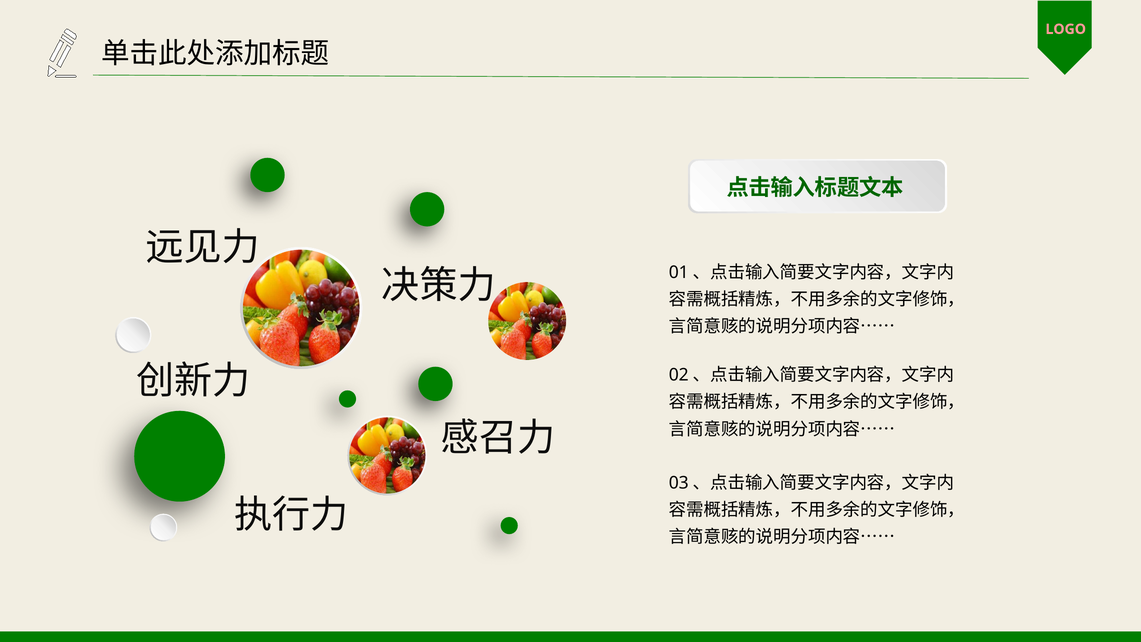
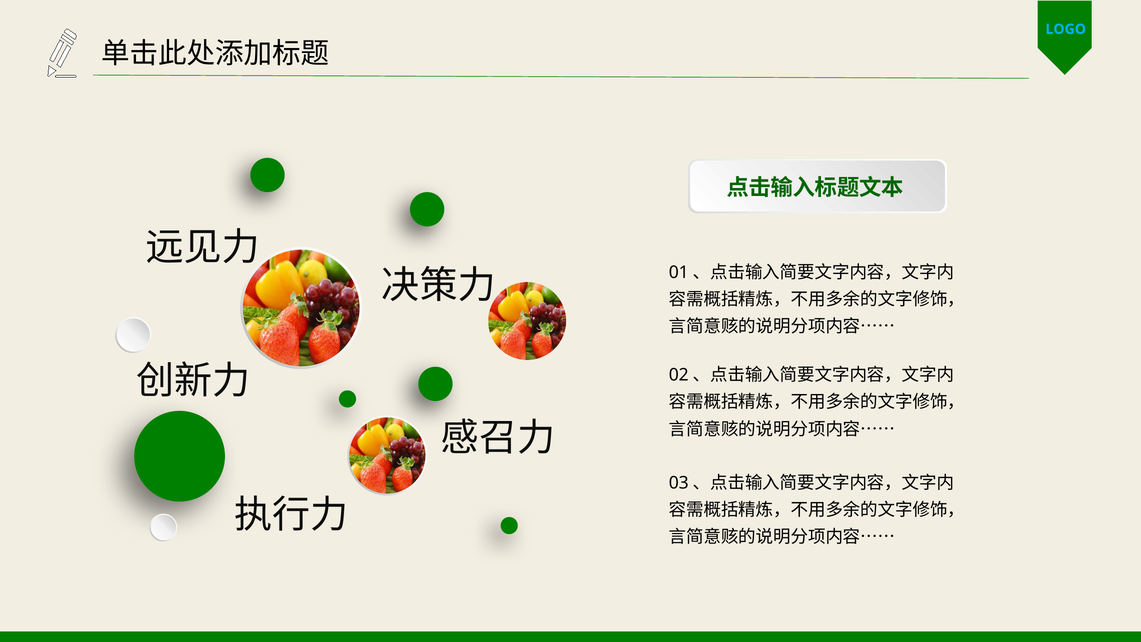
LOGO colour: pink -> light blue (1066, 29)
